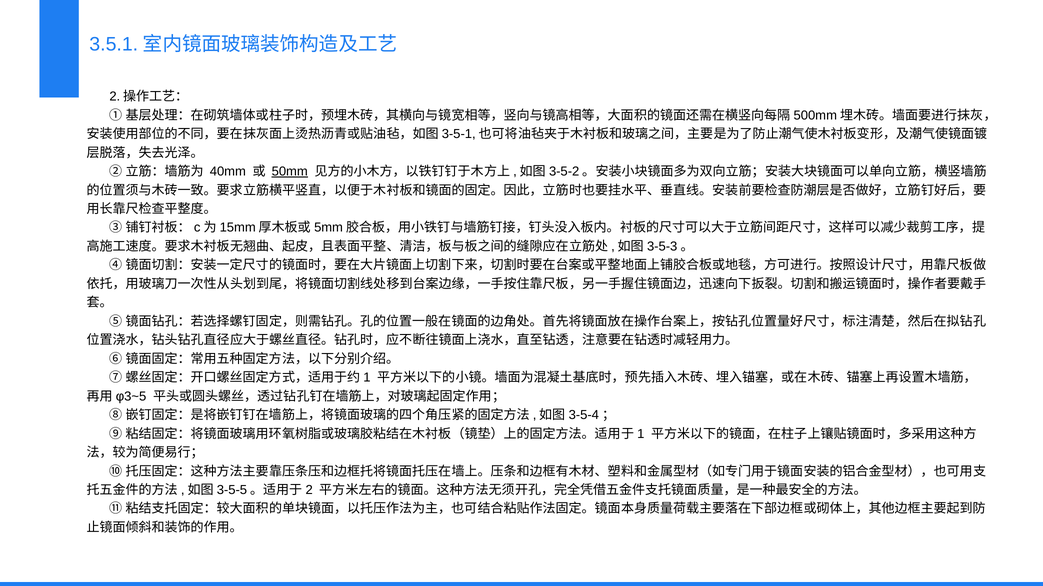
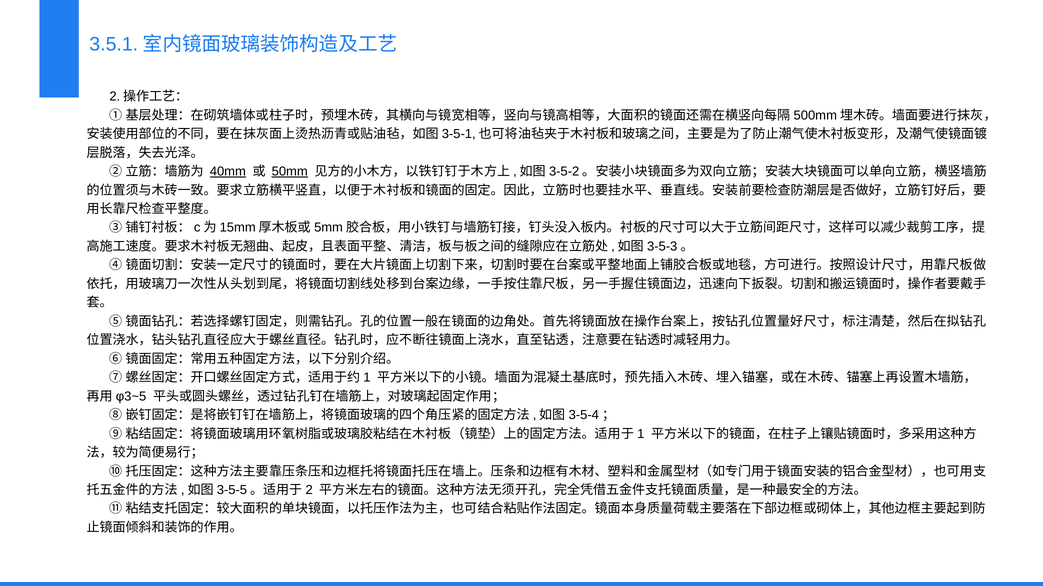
40mm underline: none -> present (228, 172)
